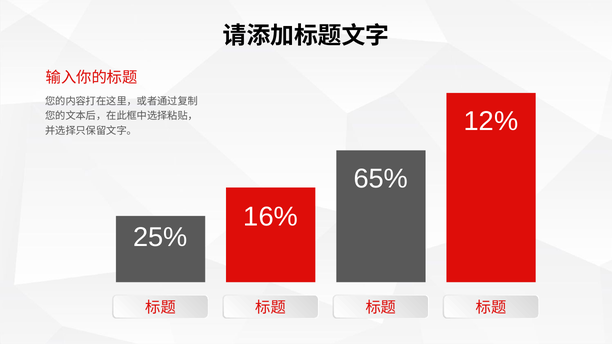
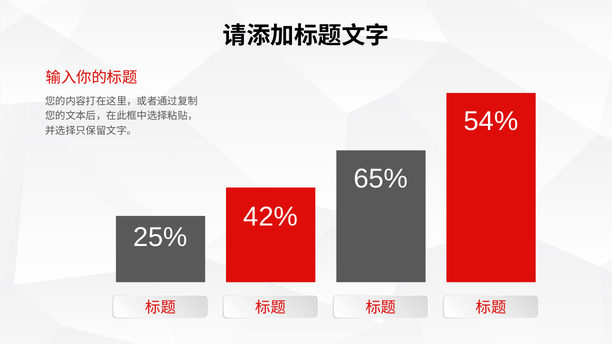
12%: 12% -> 54% (491, 122)
16%: 16% -> 42% (271, 217)
